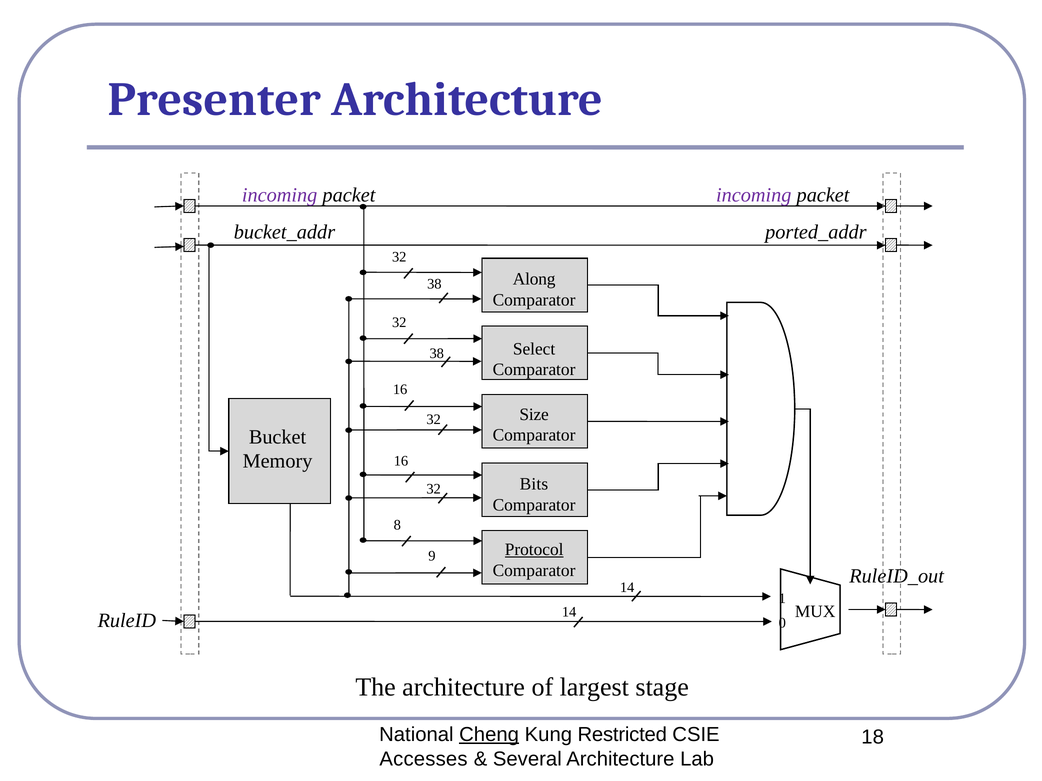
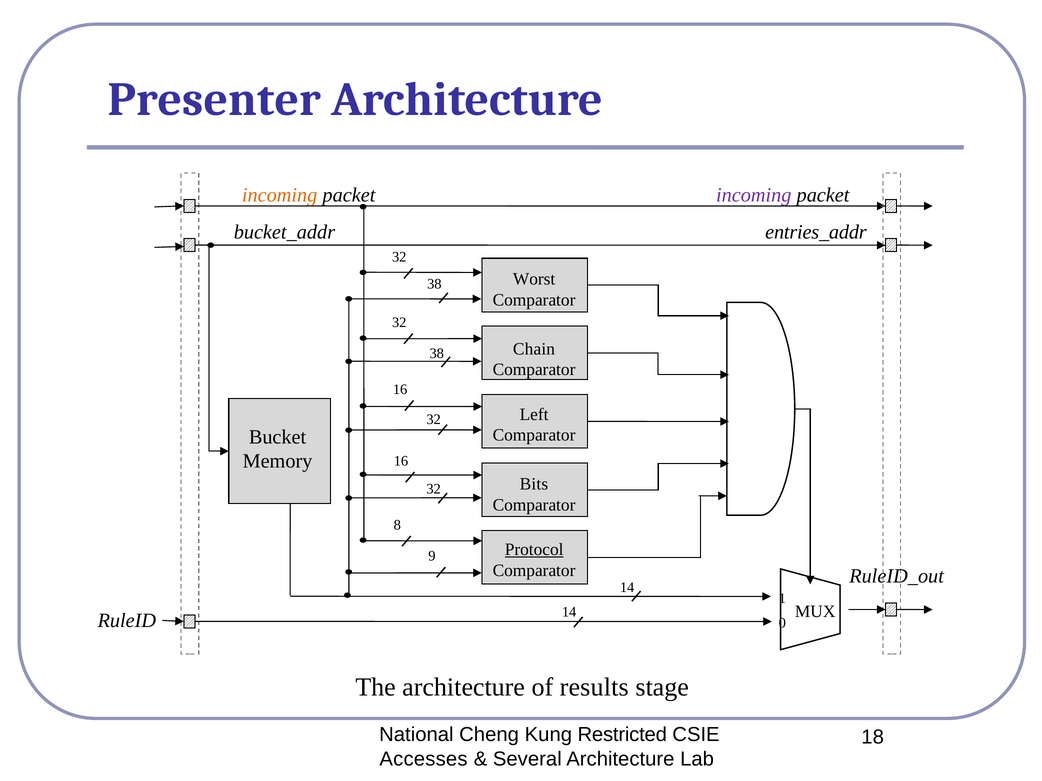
incoming colour: purple -> orange (280, 195)
ported_addr: ported_addr -> entries_addr (816, 232)
Along: Along -> Worst (534, 279)
Select: Select -> Chain (534, 349)
Size: Size -> Left (534, 415)
largest: largest -> results (594, 688)
Cheng underline: present -> none (489, 735)
